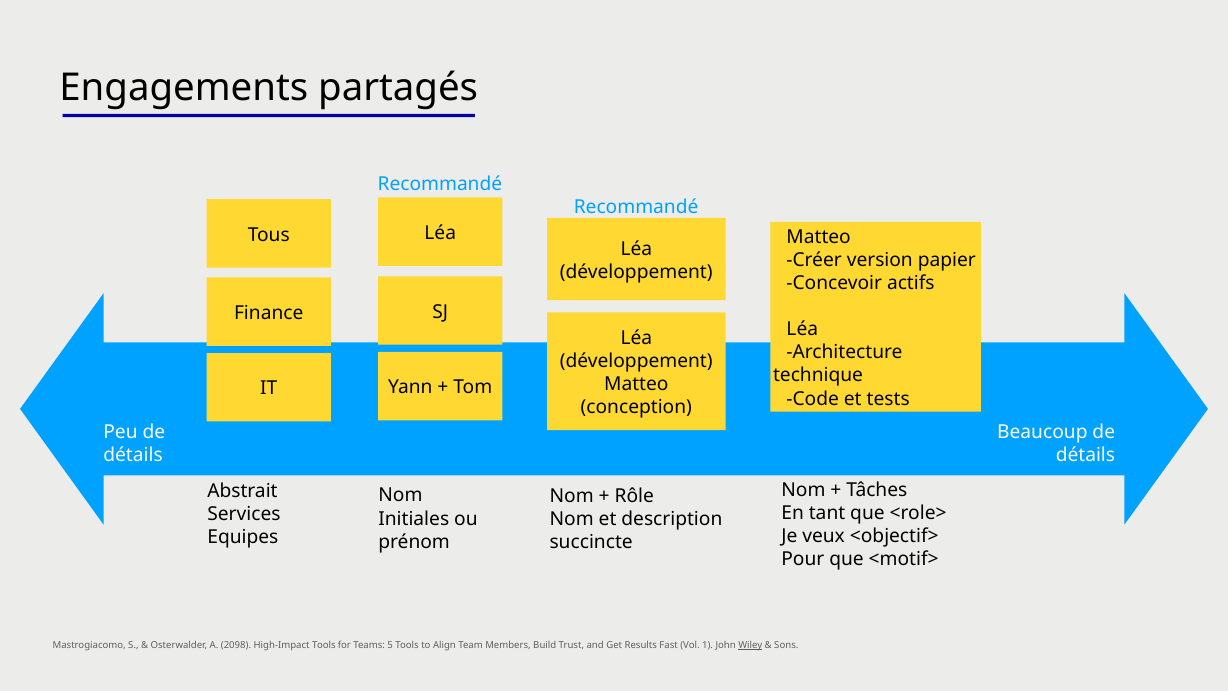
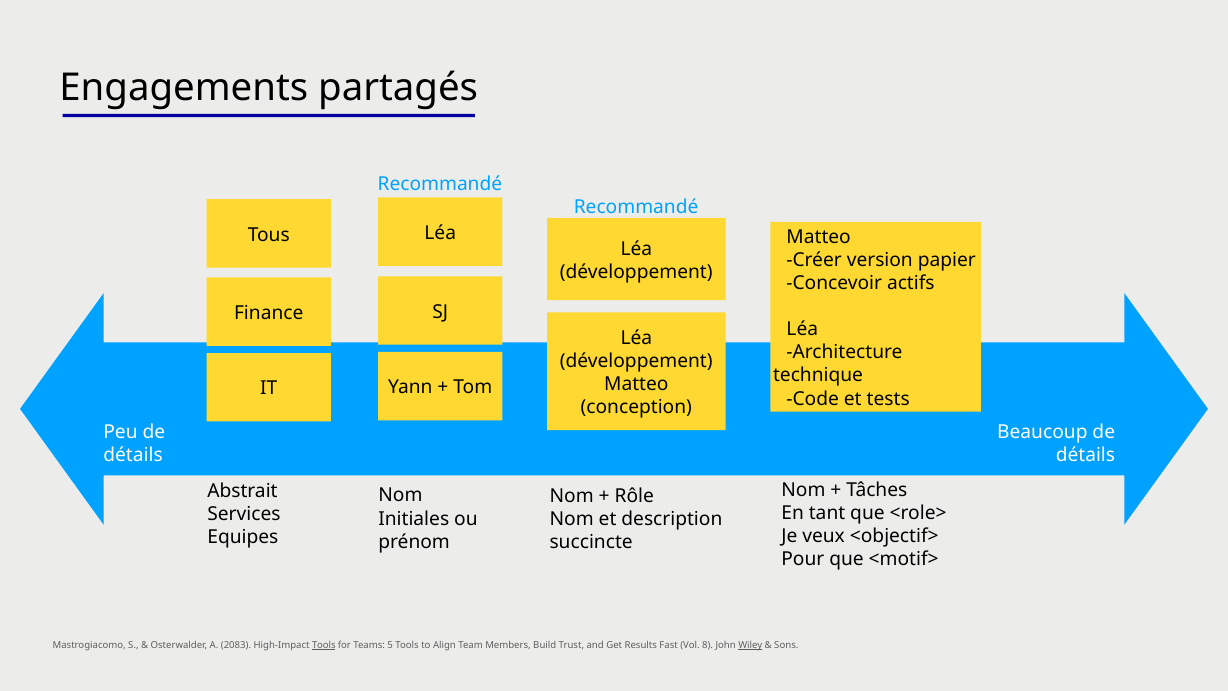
2098: 2098 -> 2083 (236, 645)
Tools underline: none -> present (324, 645)
1: 1 -> 8 (708, 645)
